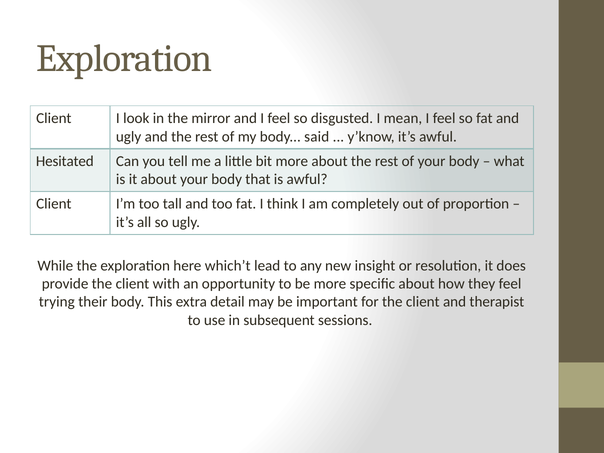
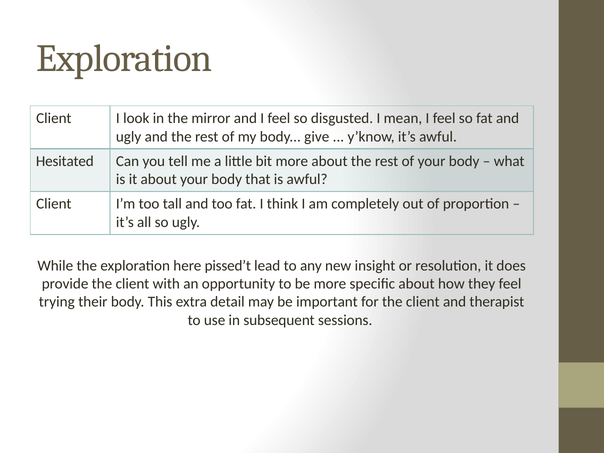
said: said -> give (317, 137)
which’t: which’t -> pissed’t (228, 266)
